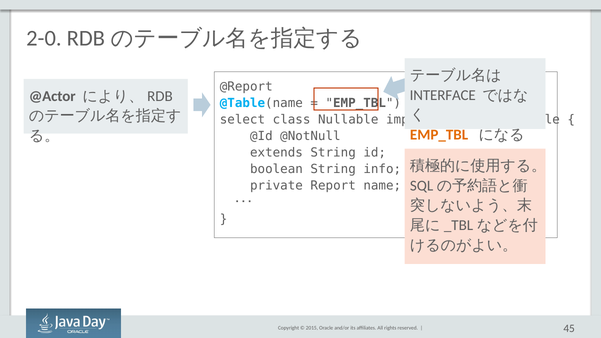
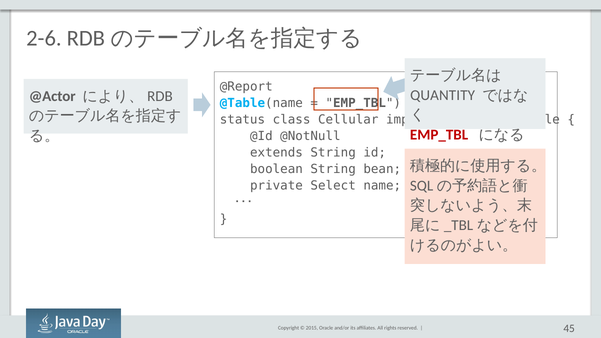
2-0: 2-0 -> 2-6 (44, 38)
INTERFACE: INTERFACE -> QUANTITY (443, 95)
select: select -> status (242, 120)
Nullable: Nullable -> Cellular (348, 120)
EMP_TBL colour: orange -> red (439, 135)
info: info -> bean (382, 169)
Report: Report -> Select (333, 186)
